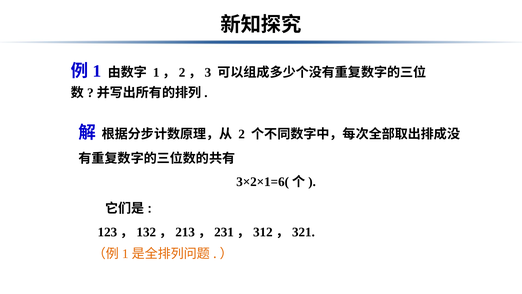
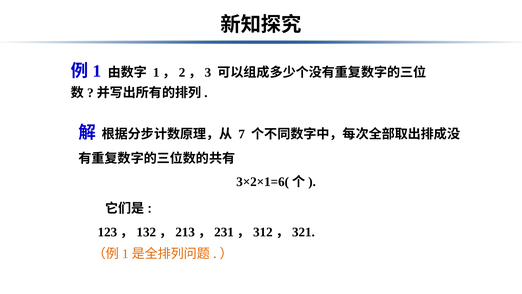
2: 2 -> 7 (242, 134)
